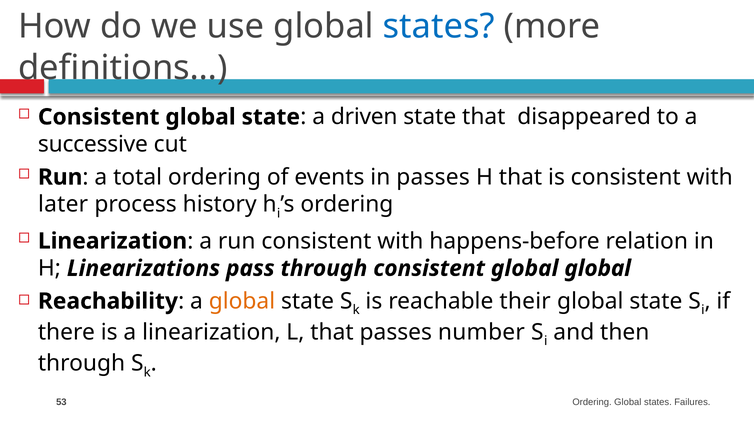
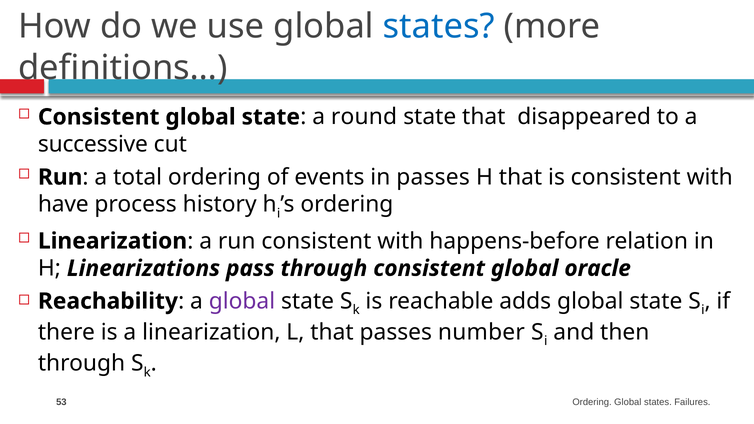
driven: driven -> round (364, 117)
later: later -> have (63, 205)
global global: global -> oracle (598, 268)
global colour: orange -> purple (242, 301)
their: their -> adds (525, 301)
